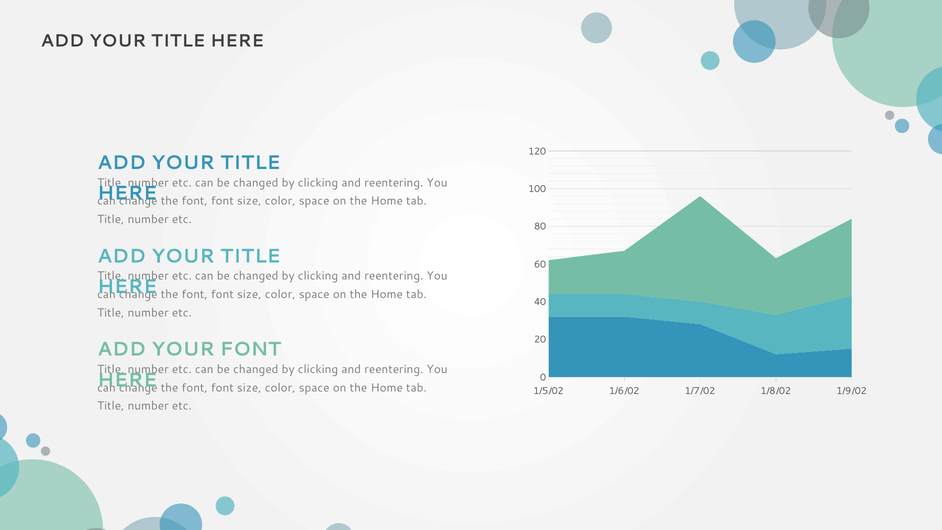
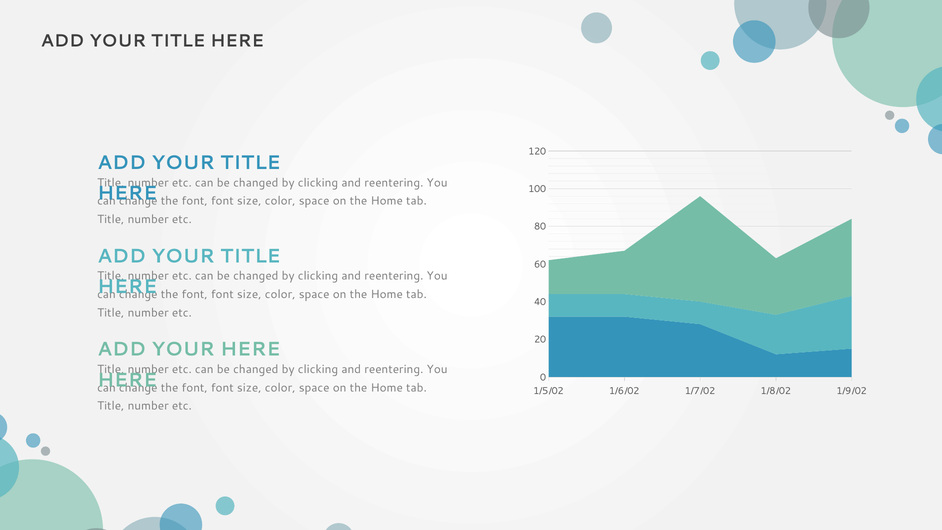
YOUR FONT: FONT -> HERE (250, 349)
